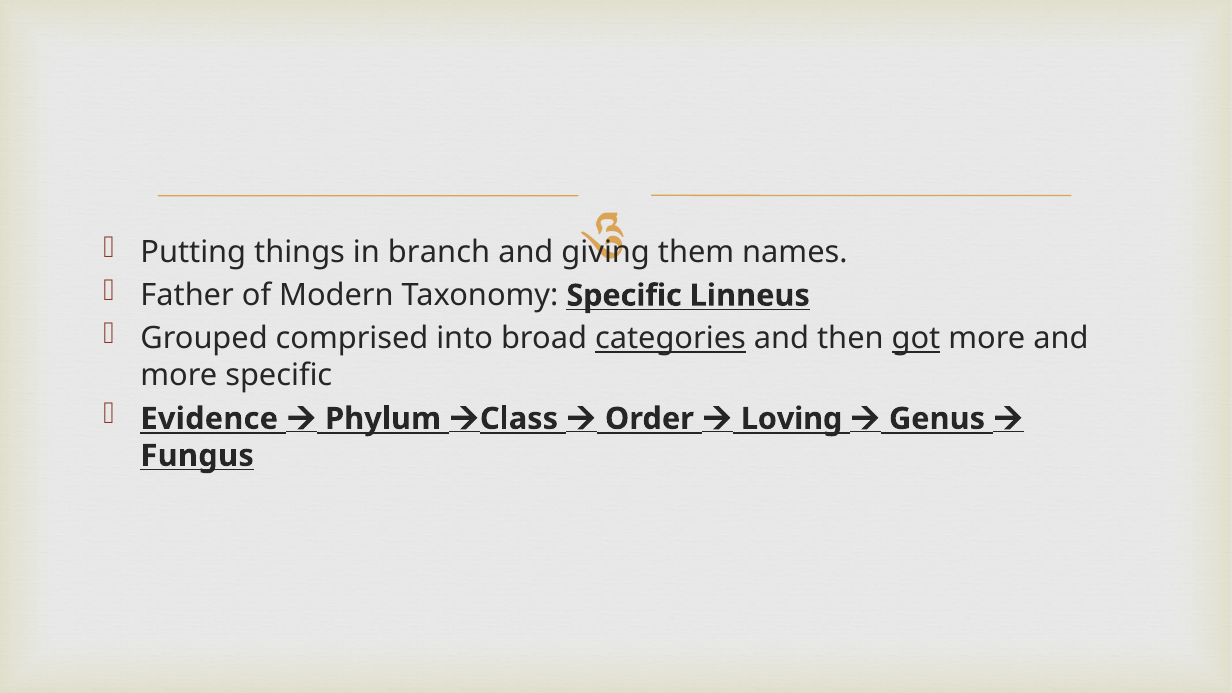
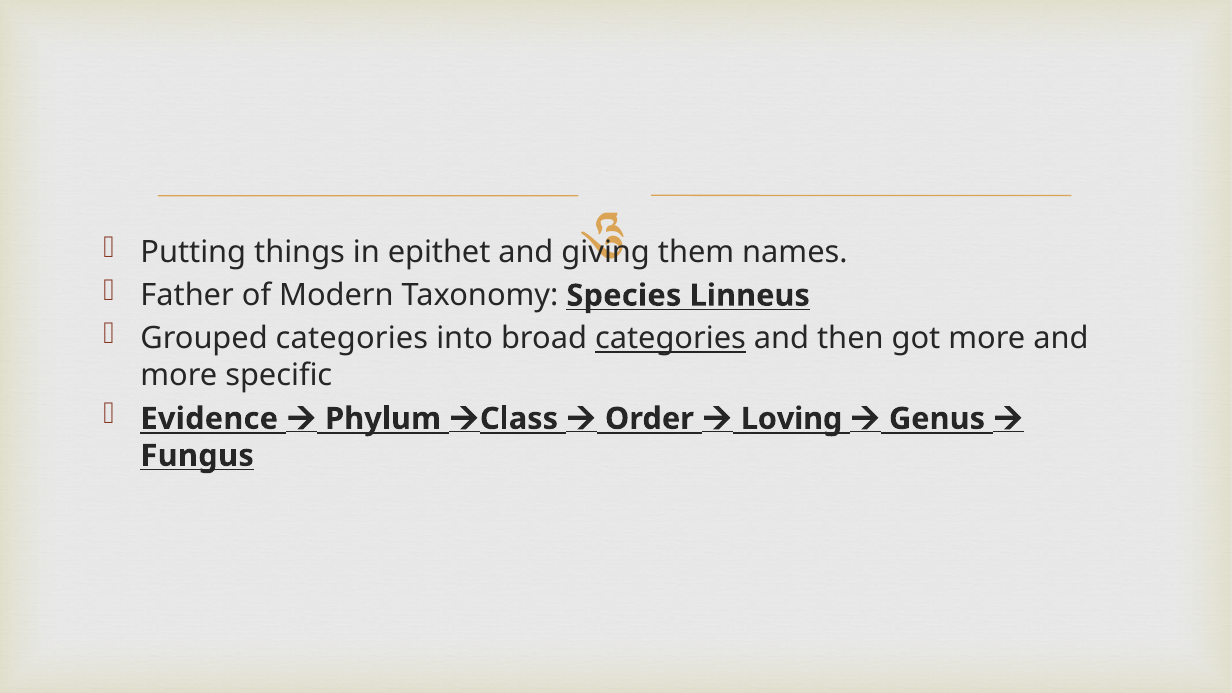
branch: branch -> epithet (439, 252)
Taxonomy Specific: Specific -> Species (624, 296)
Grouped comprised: comprised -> categories (352, 339)
got underline: present -> none (916, 339)
